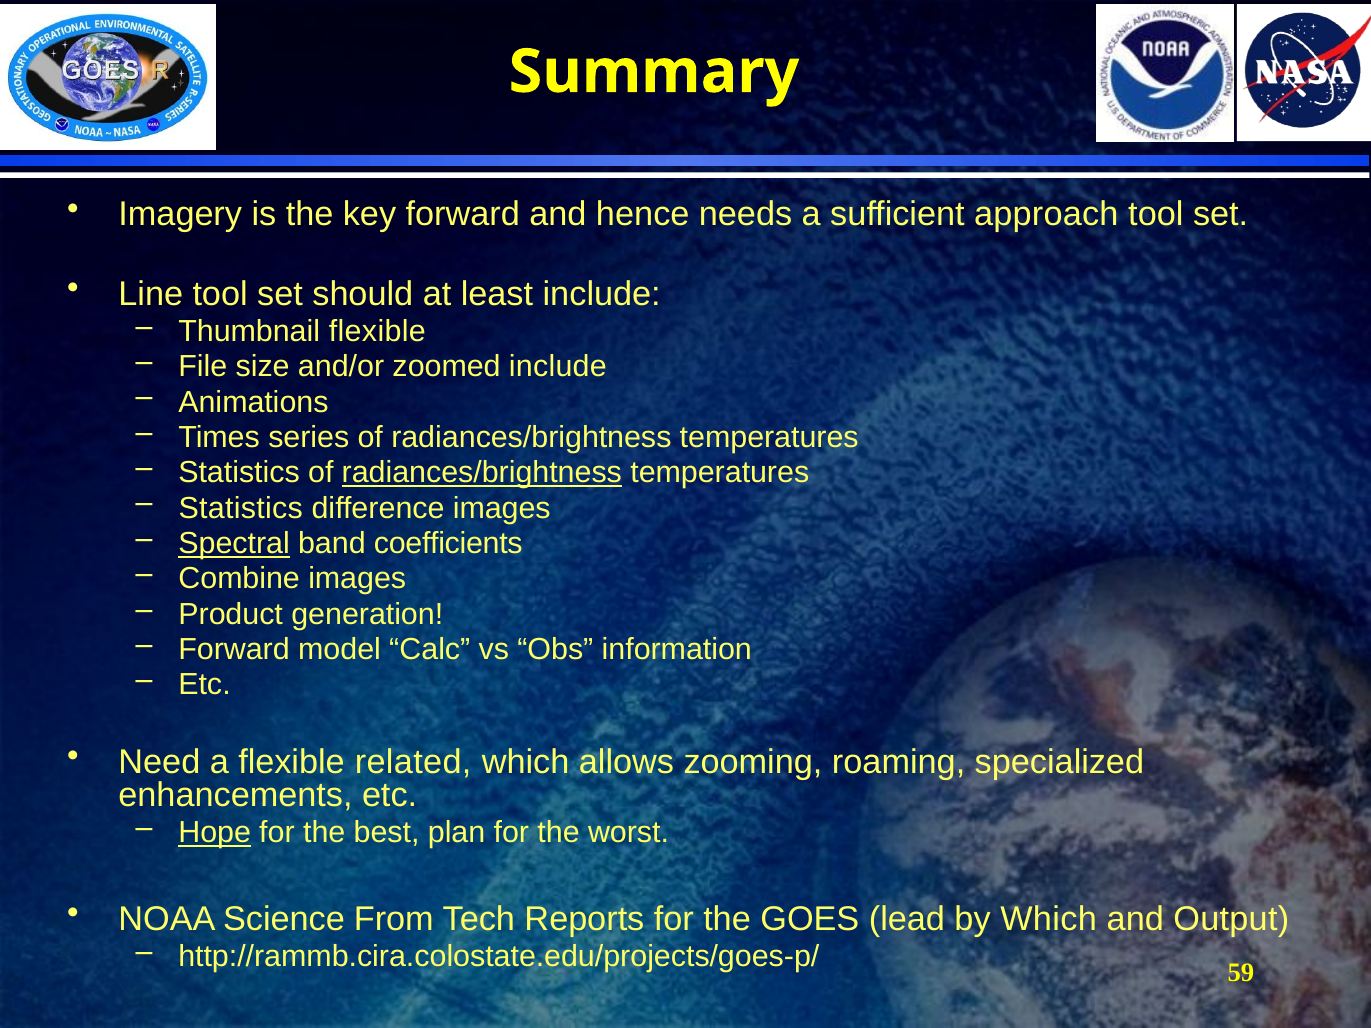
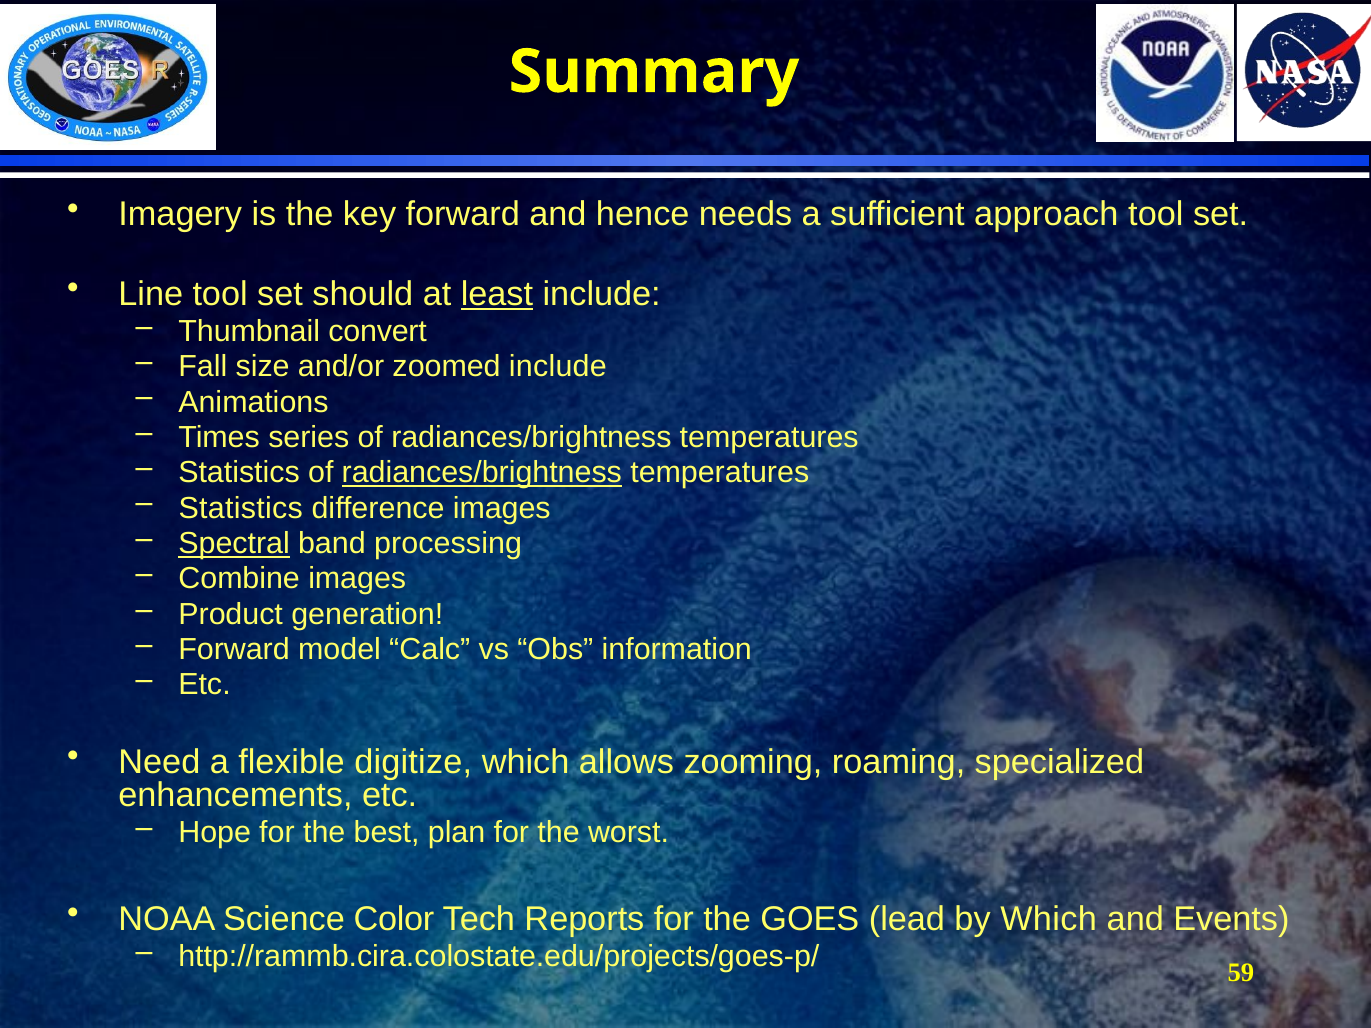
least underline: none -> present (497, 294)
Thumbnail flexible: flexible -> convert (378, 332)
File: File -> Fall (203, 367)
coefficients: coefficients -> processing (448, 544)
related: related -> digitize (413, 763)
Hope underline: present -> none (215, 833)
From: From -> Color (394, 919)
Output: Output -> Events (1231, 919)
